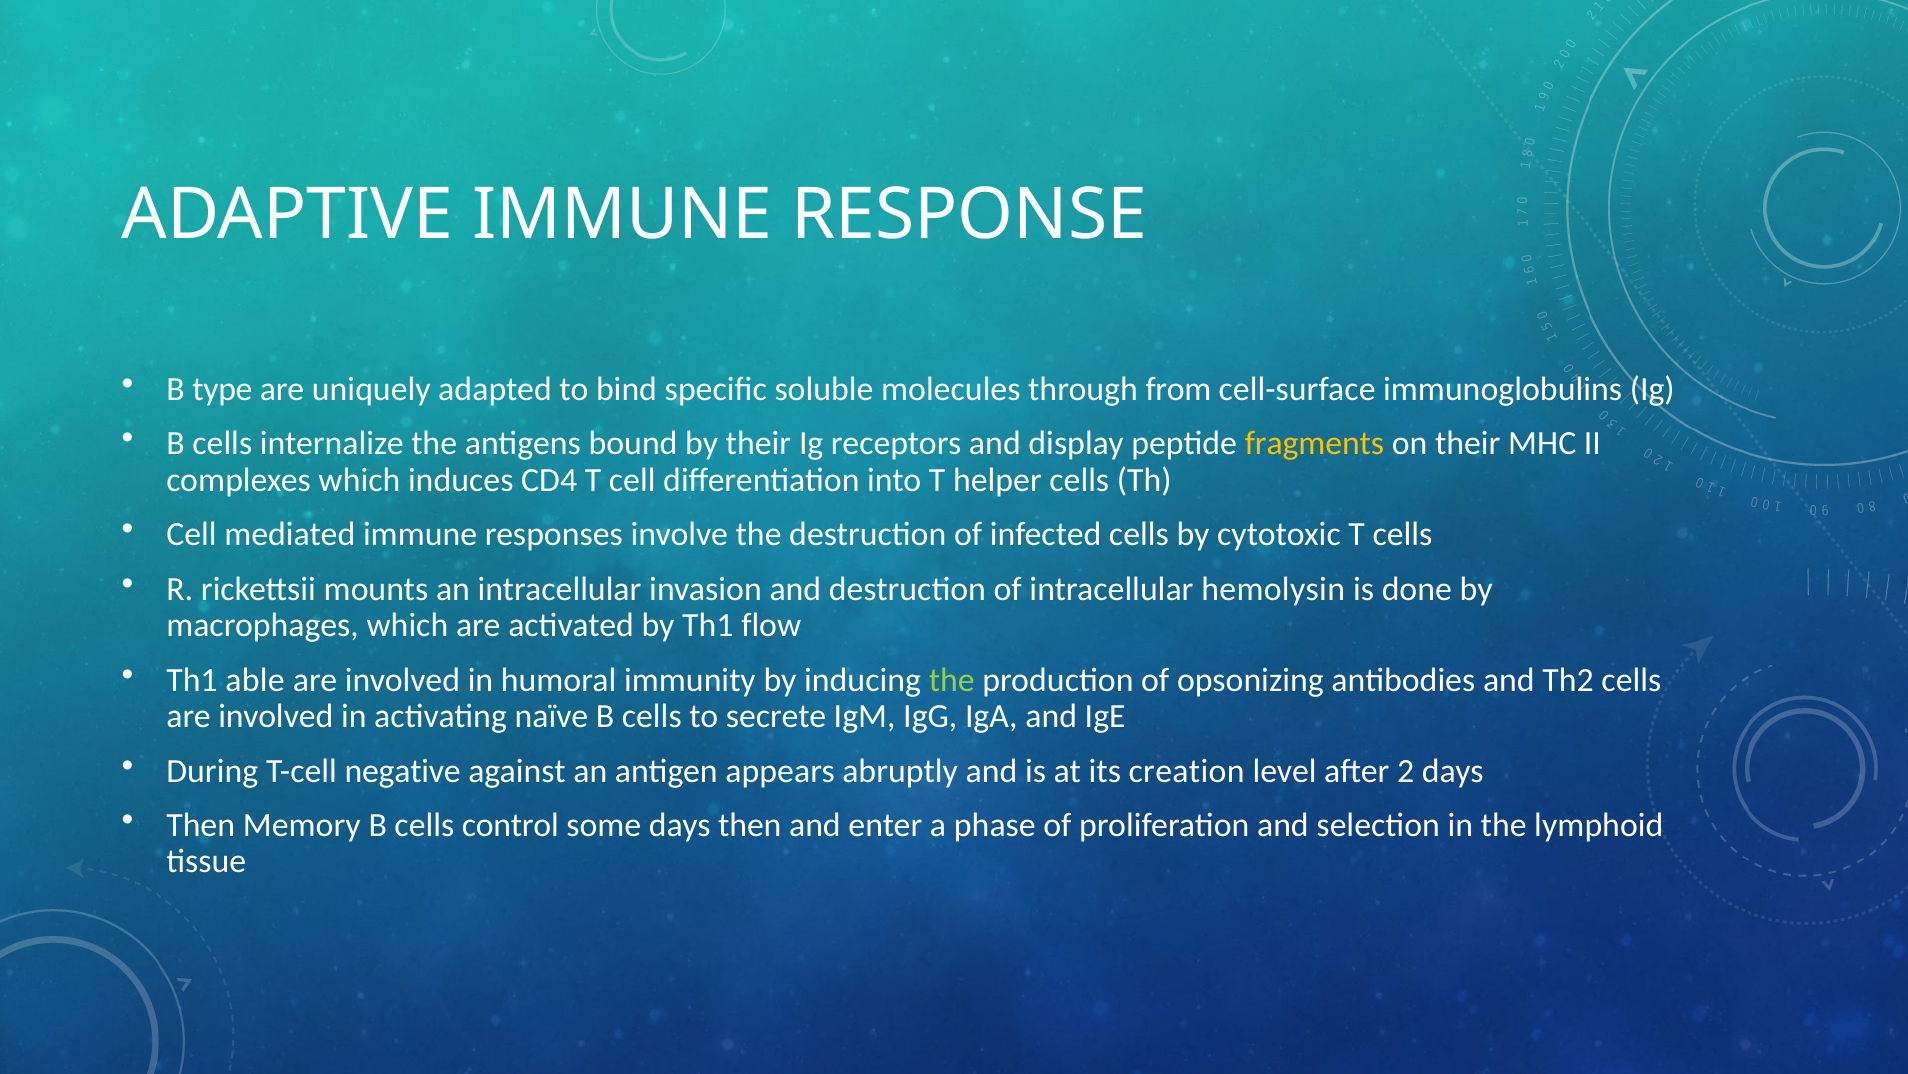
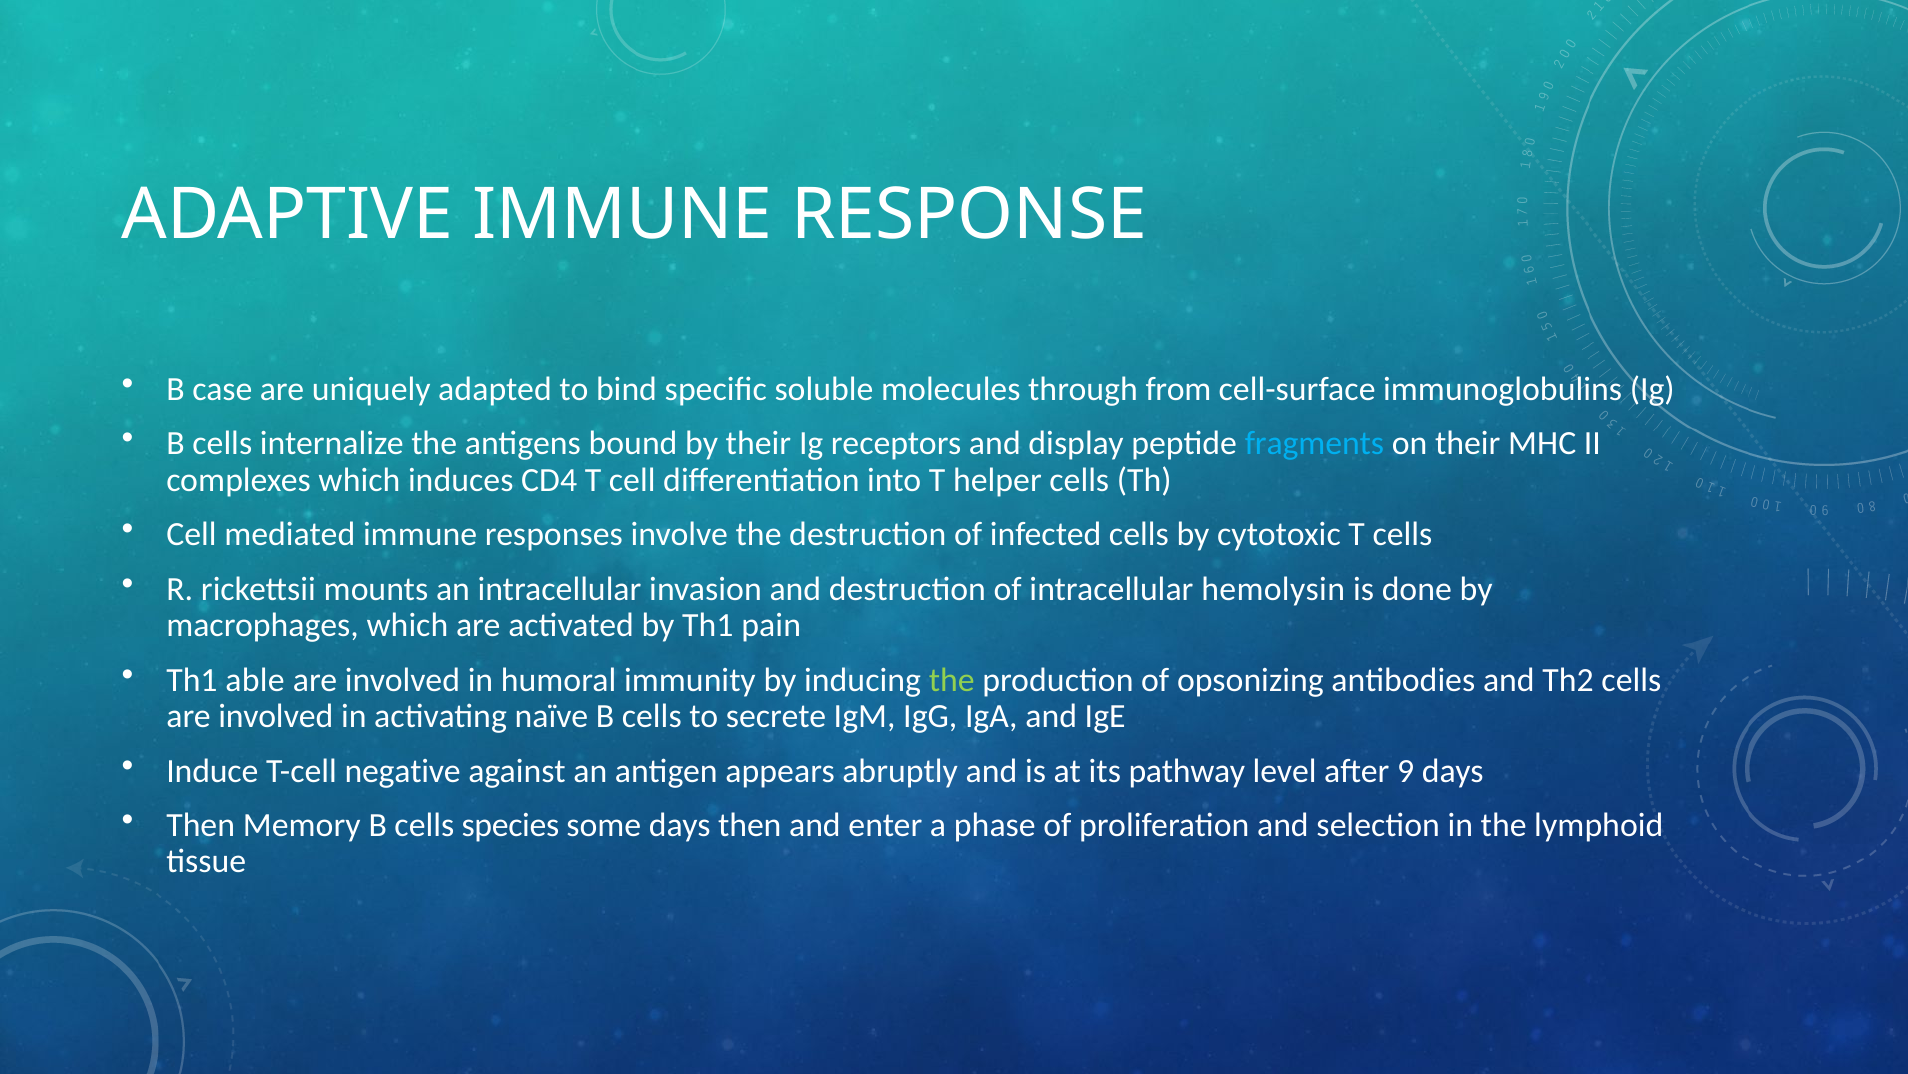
type: type -> case (222, 389)
fragments colour: yellow -> light blue (1314, 443)
flow: flow -> pain (771, 625)
During: During -> Induce (212, 770)
creation: creation -> pathway (1187, 770)
2: 2 -> 9 (1406, 770)
control: control -> species (510, 825)
